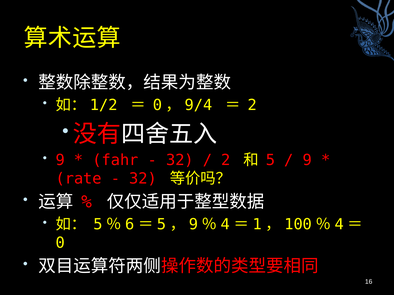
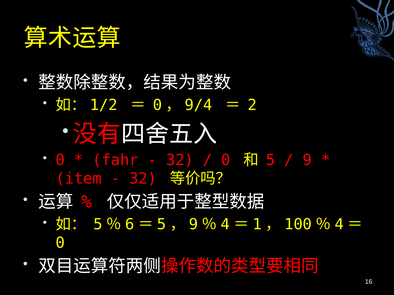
9: 9 -> 0 (60, 160)
2: 2 -> 0 (226, 160)
rate: rate -> item (79, 179)
